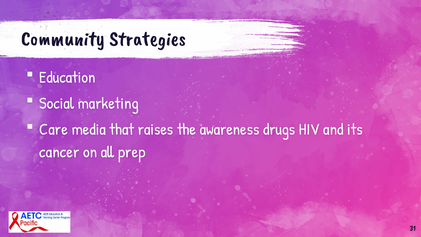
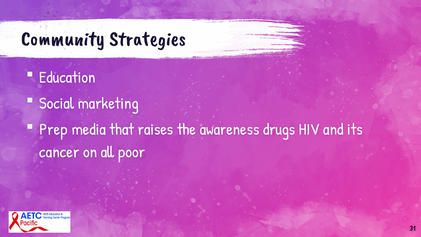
Care: Care -> Prep (54, 129)
prep: prep -> poor (132, 152)
